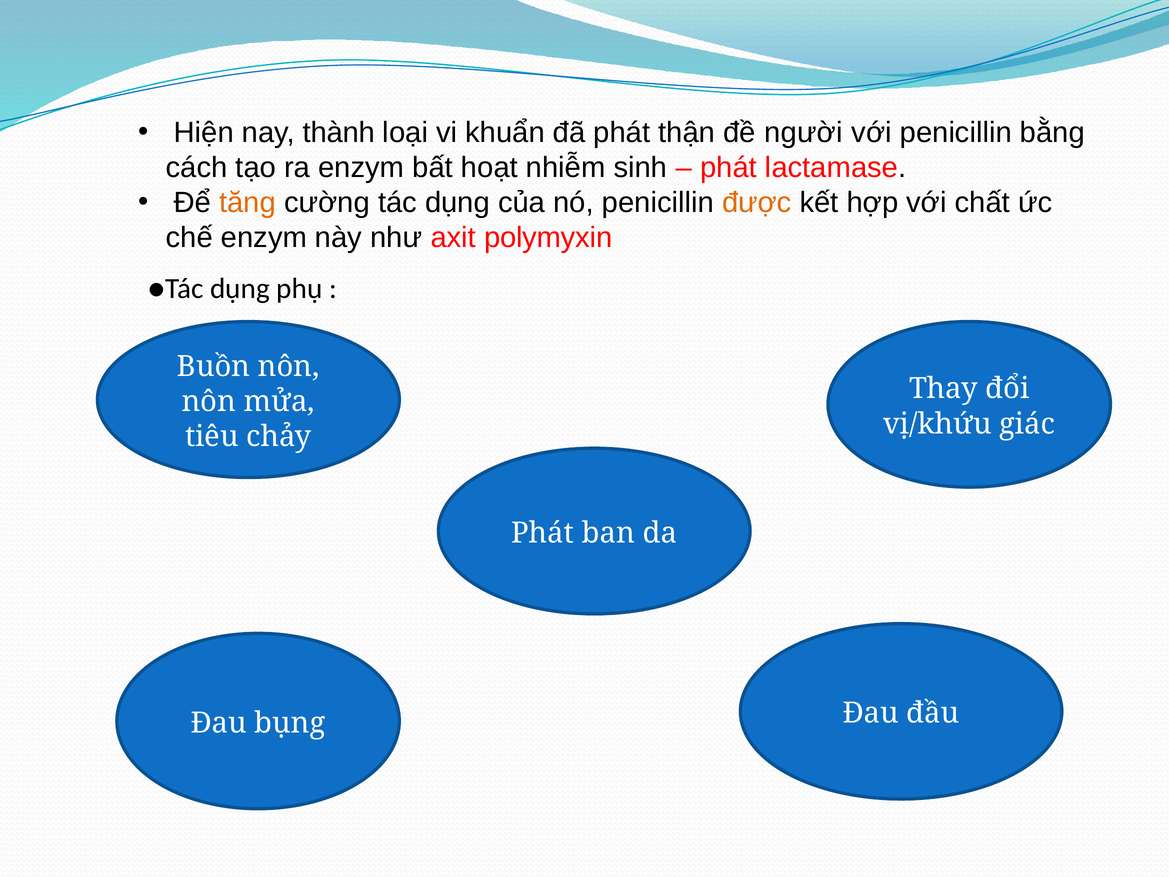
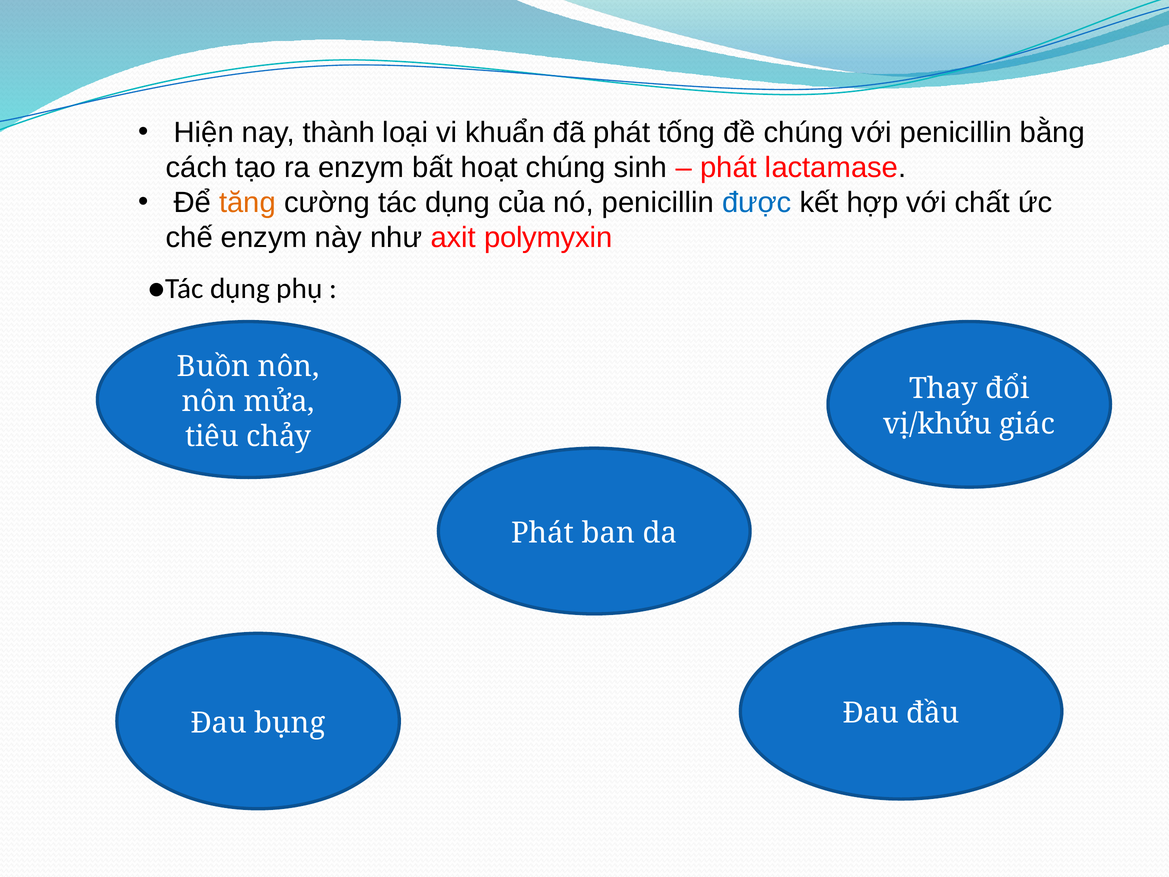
thận: thận -> tống (687, 132)
đề người: người -> chúng (804, 132)
hoạt nhiễm: nhiễm -> chúng (566, 168)
được colour: orange -> blue (757, 203)
